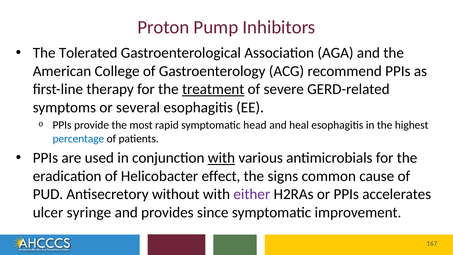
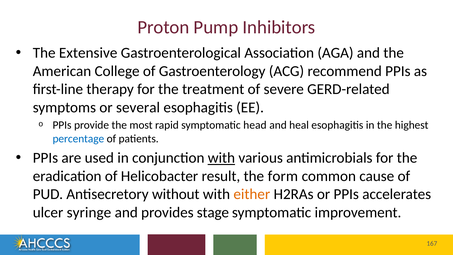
Tolerated: Tolerated -> Extensive (88, 53)
treatment underline: present -> none (213, 89)
effect: effect -> result (221, 176)
signs: signs -> form (283, 176)
either colour: purple -> orange (252, 194)
since: since -> stage (213, 212)
